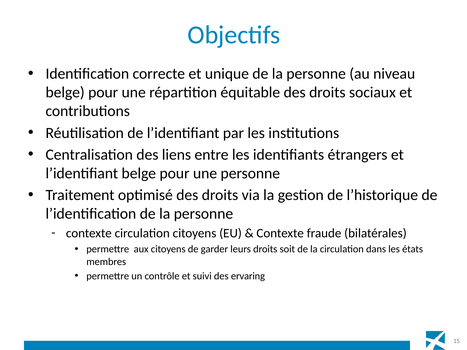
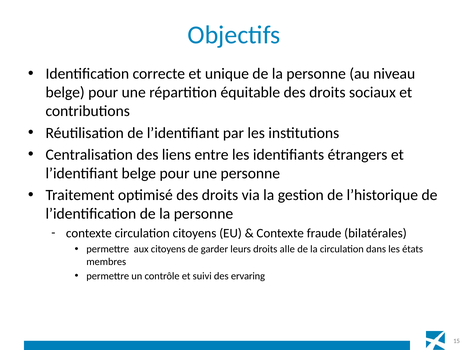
soit: soit -> alle (287, 249)
